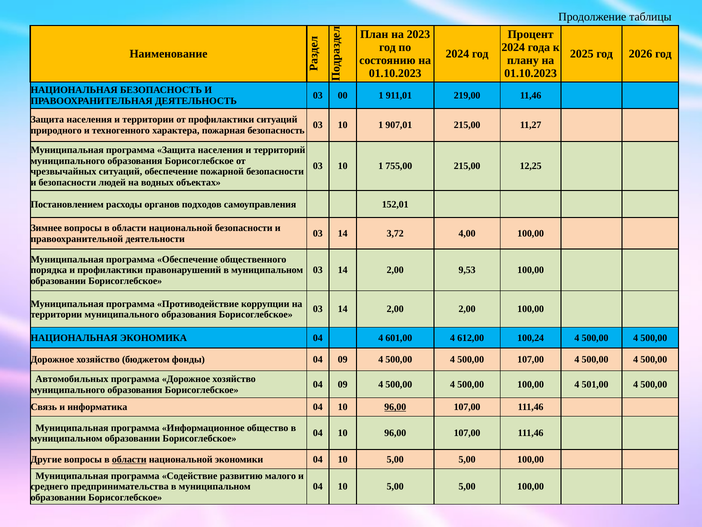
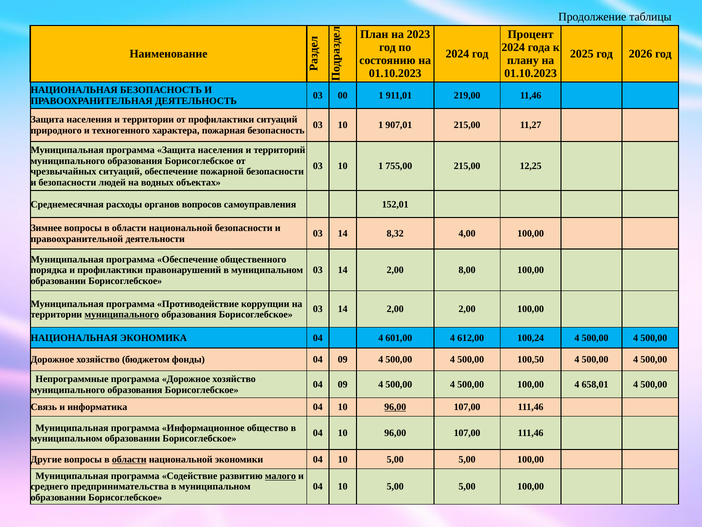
Постановлением: Постановлением -> Среднемесячная (67, 204)
подходов: подходов -> вопросов (202, 204)
3,72: 3,72 -> 8,32 (395, 233)
9,53: 9,53 -> 8,00 (467, 270)
муниципального underline: none -> present (122, 314)
500,00 107,00: 107,00 -> 100,50 (531, 359)
Автомобильных: Автомобильных -> Непрограммные (72, 379)
501,00: 501,00 -> 658,01 (595, 384)
малого underline: none -> present (280, 475)
